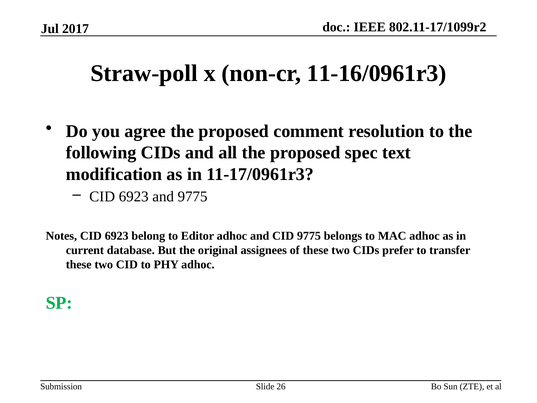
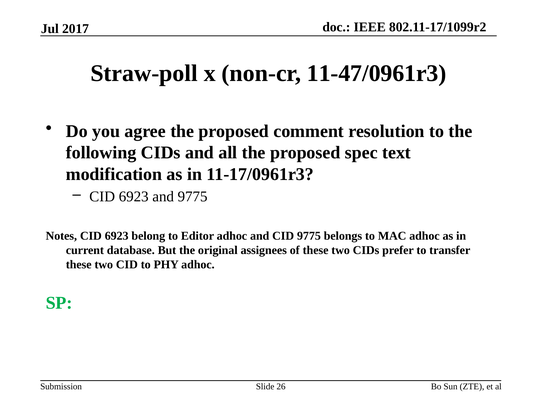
11-16/0961r3: 11-16/0961r3 -> 11-47/0961r3 (377, 73)
